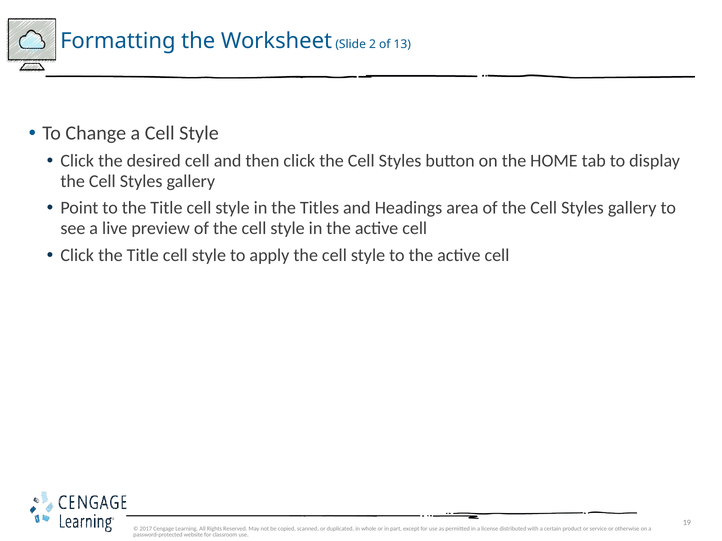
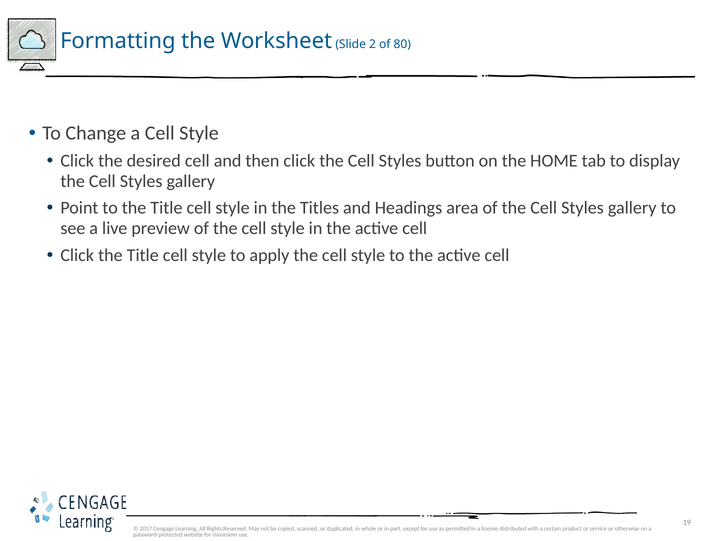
13: 13 -> 80 (402, 44)
